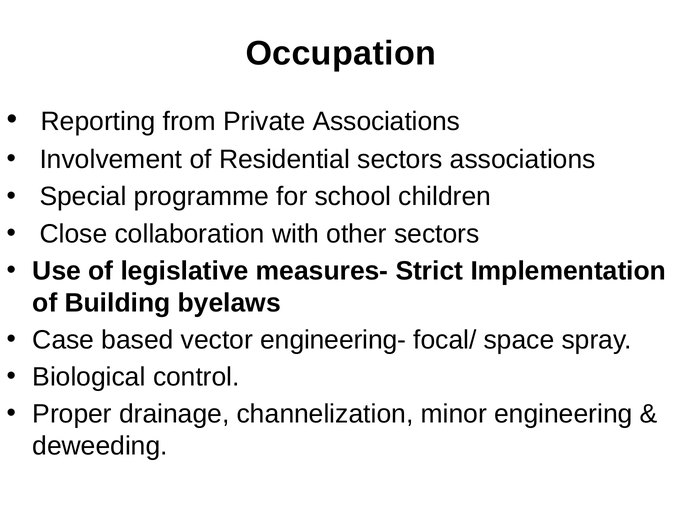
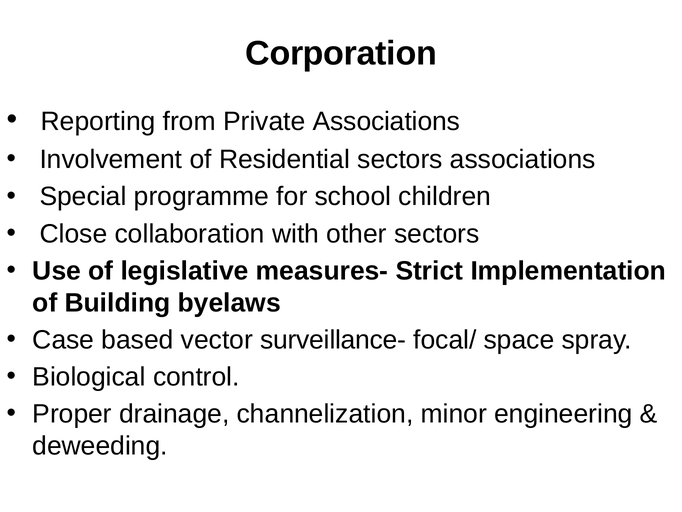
Occupation: Occupation -> Corporation (341, 53)
engineering-: engineering- -> surveillance- (333, 340)
